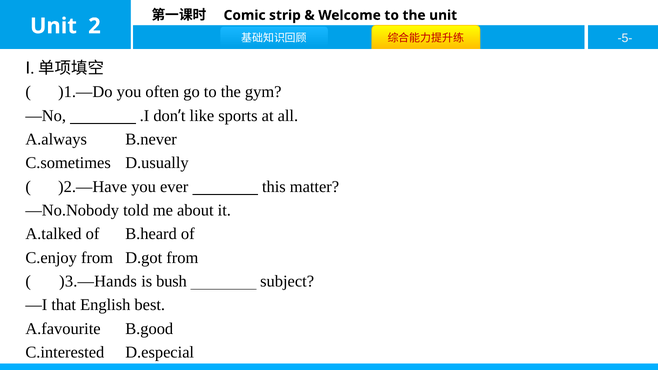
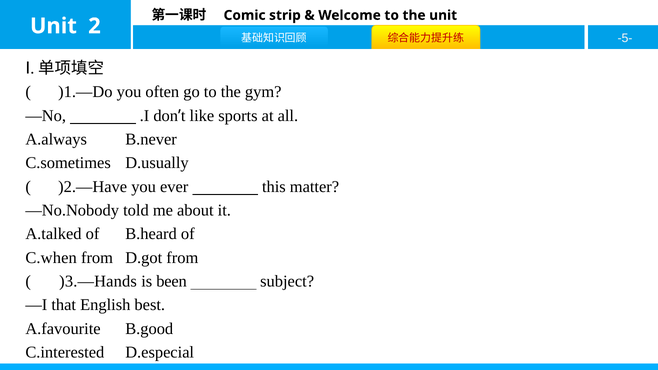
C.enjoy: C.enjoy -> C.when (51, 258)
bush: bush -> been (172, 281)
